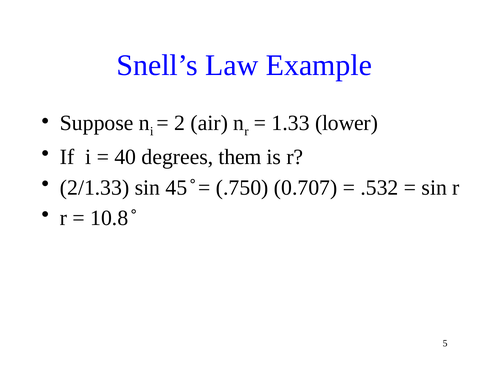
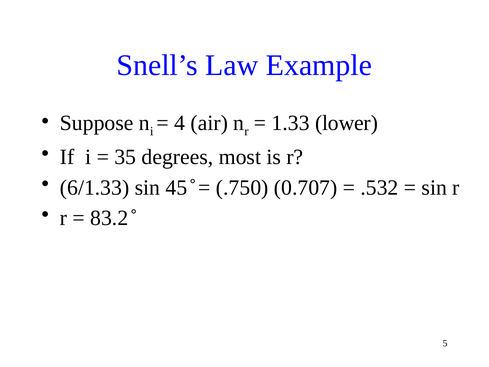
2: 2 -> 4 (180, 123)
40: 40 -> 35 (125, 157)
them: them -> most (240, 157)
2/1.33: 2/1.33 -> 6/1.33 (95, 187)
10.8: 10.8 -> 83.2 (109, 218)
